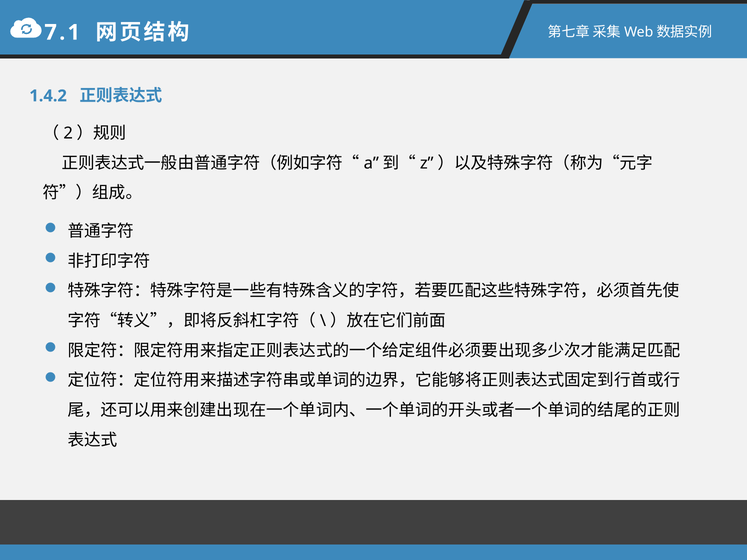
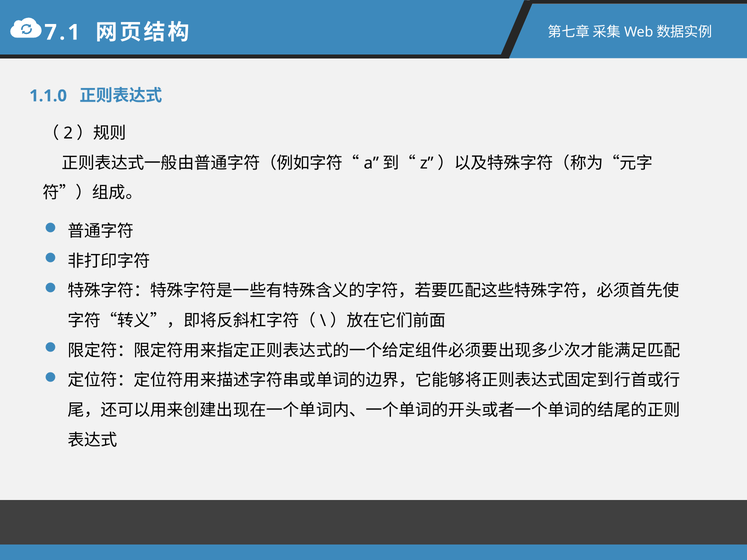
1.4.2: 1.4.2 -> 1.1.0 (48, 96)
